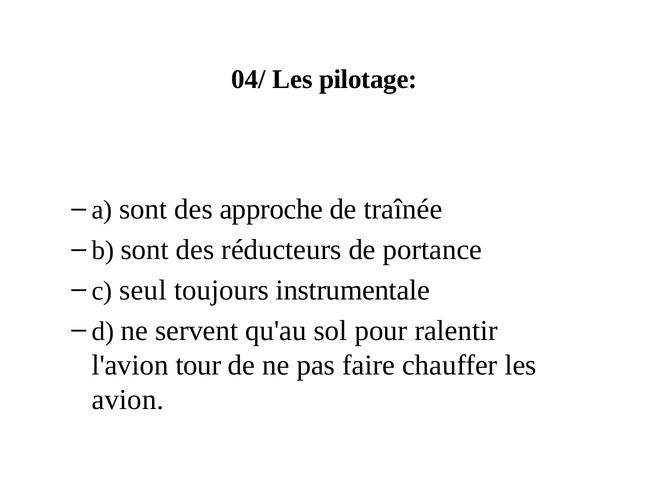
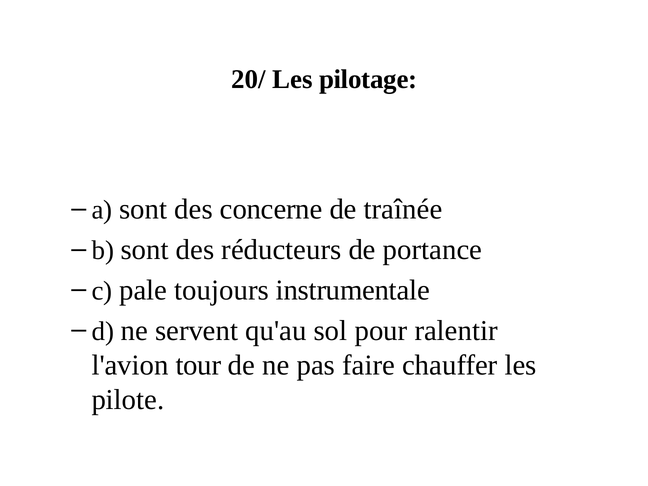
04/: 04/ -> 20/ (248, 80)
approche: approche -> concerne (271, 209)
seul: seul -> pale (143, 290)
avion: avion -> pilote (128, 400)
